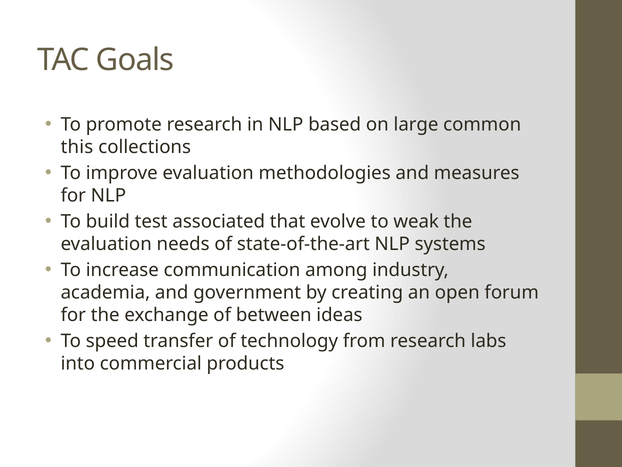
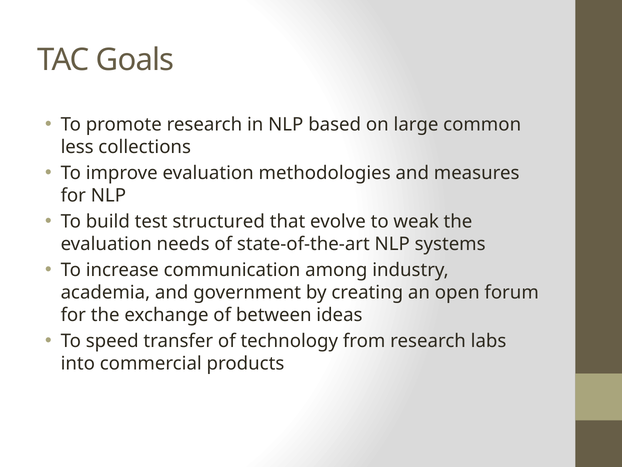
this: this -> less (77, 147)
associated: associated -> structured (219, 221)
